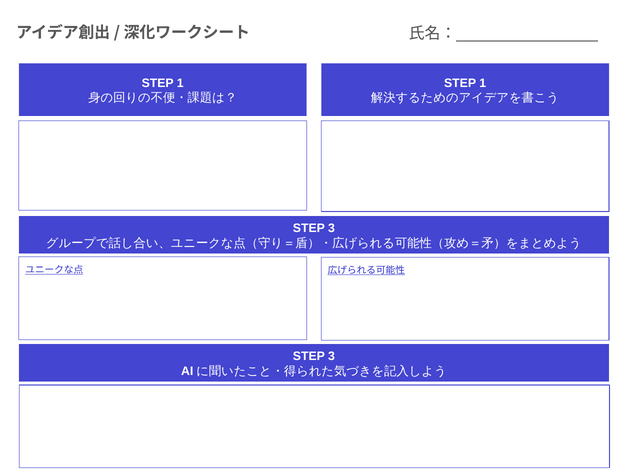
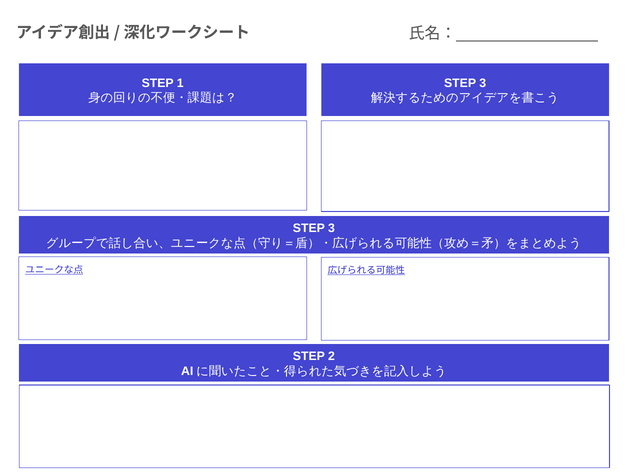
1: 1 -> 3 (483, 83)
3: 3 -> 2 (331, 356)
